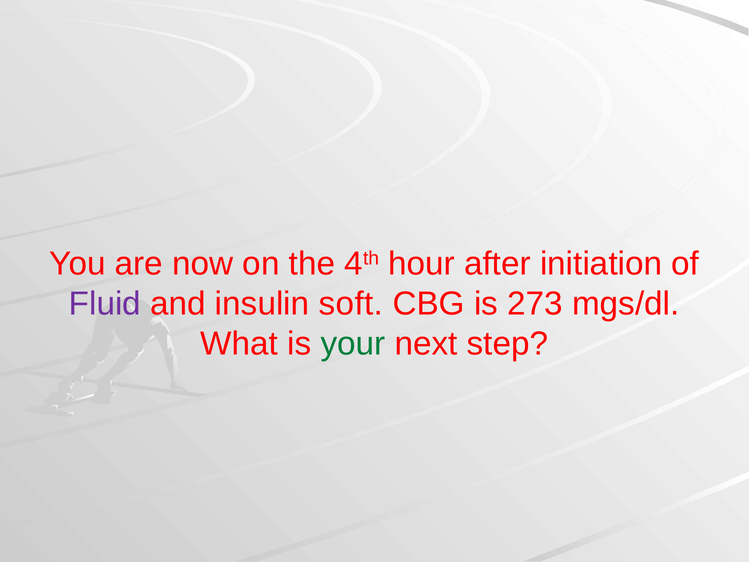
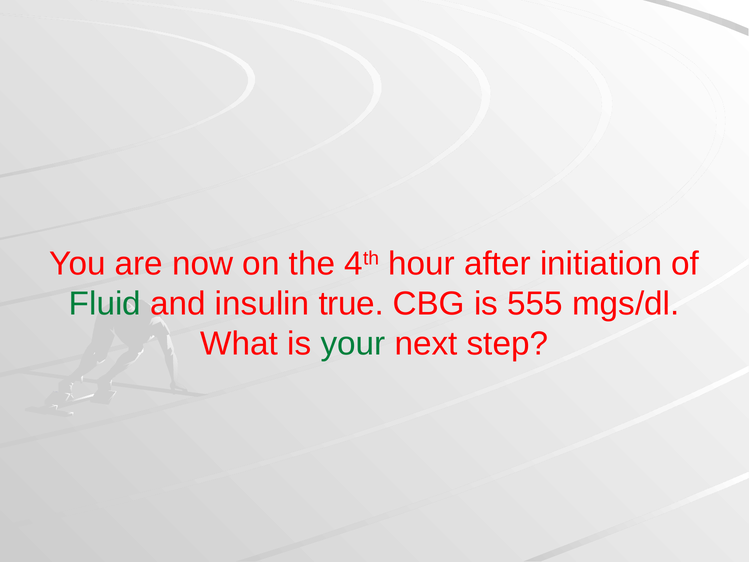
Fluid colour: purple -> green (105, 303)
soft: soft -> true (351, 303)
273: 273 -> 555 (535, 303)
